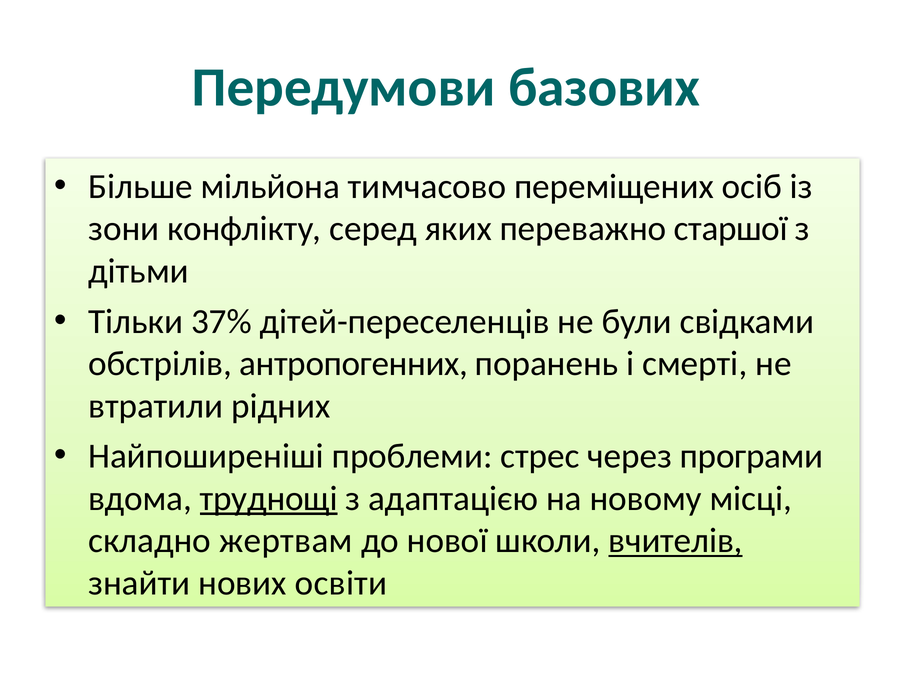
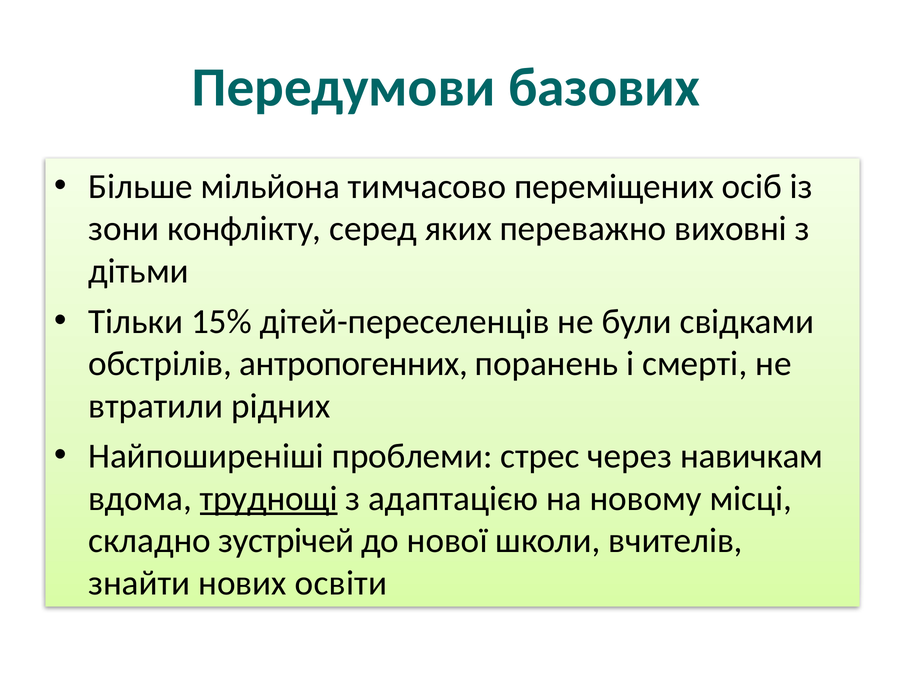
старшої: старшої -> виховні (731, 229)
37%: 37% -> 15% (221, 321)
програми: програми -> навичкам (752, 456)
жертвам: жертвам -> зустрічей (286, 541)
вчителів underline: present -> none (676, 541)
